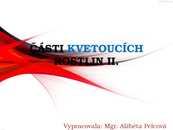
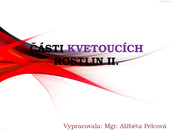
KVETOUCÍCH colour: blue -> purple (105, 49)
